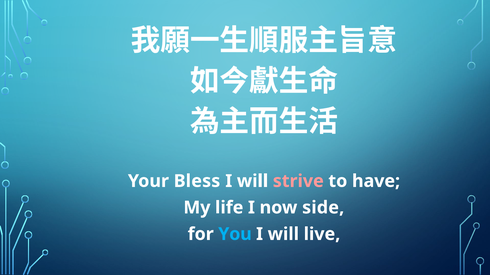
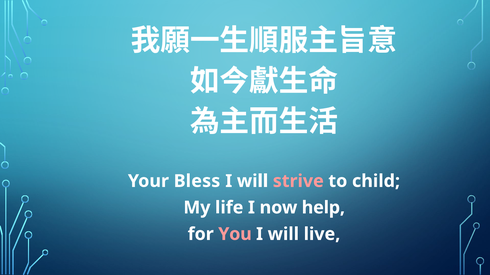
have: have -> child (376, 181)
side: side -> help (323, 208)
You colour: light blue -> pink (235, 235)
